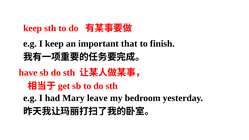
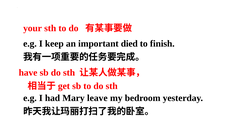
keep: keep -> your (33, 28)
that: that -> died (129, 44)
